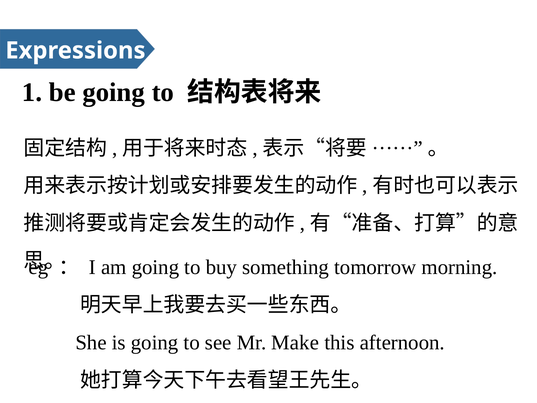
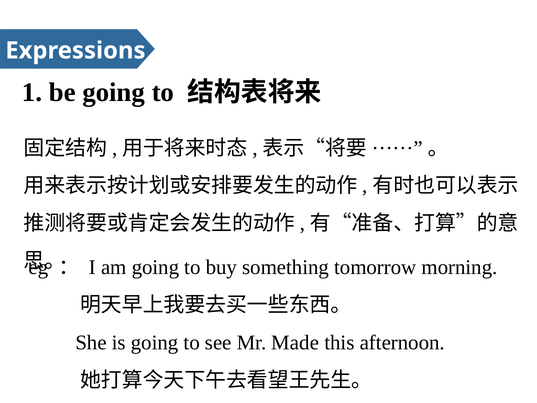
Make: Make -> Made (295, 342)
